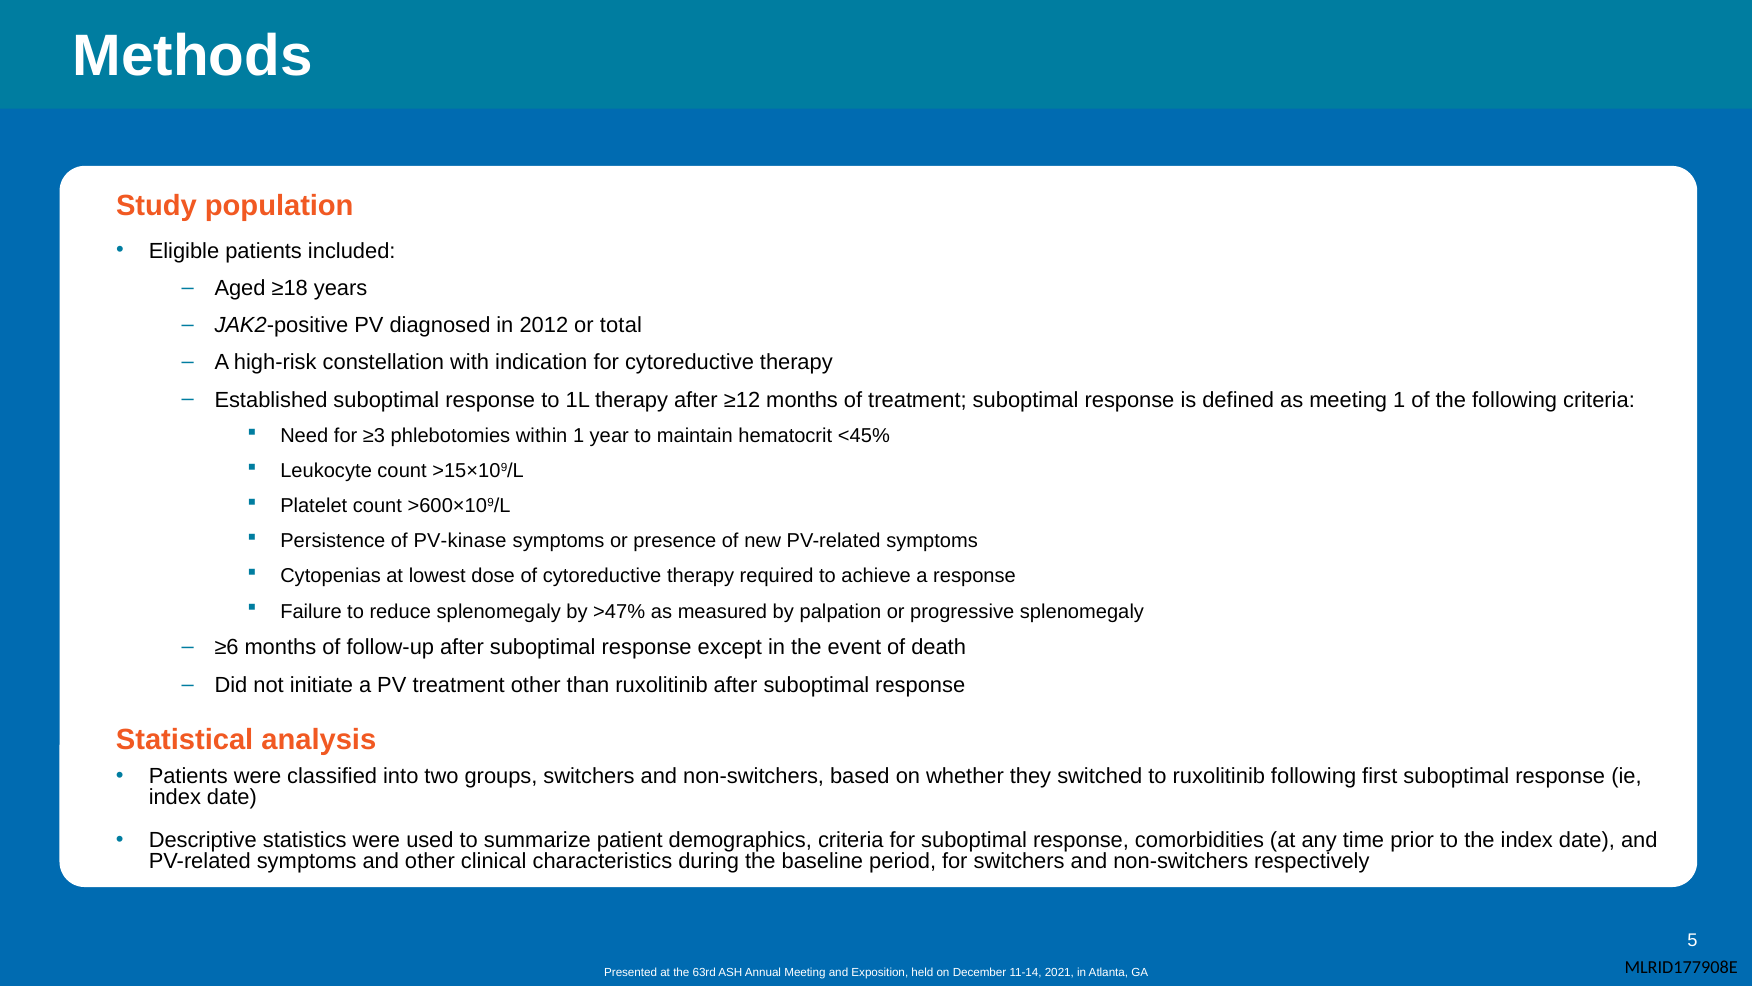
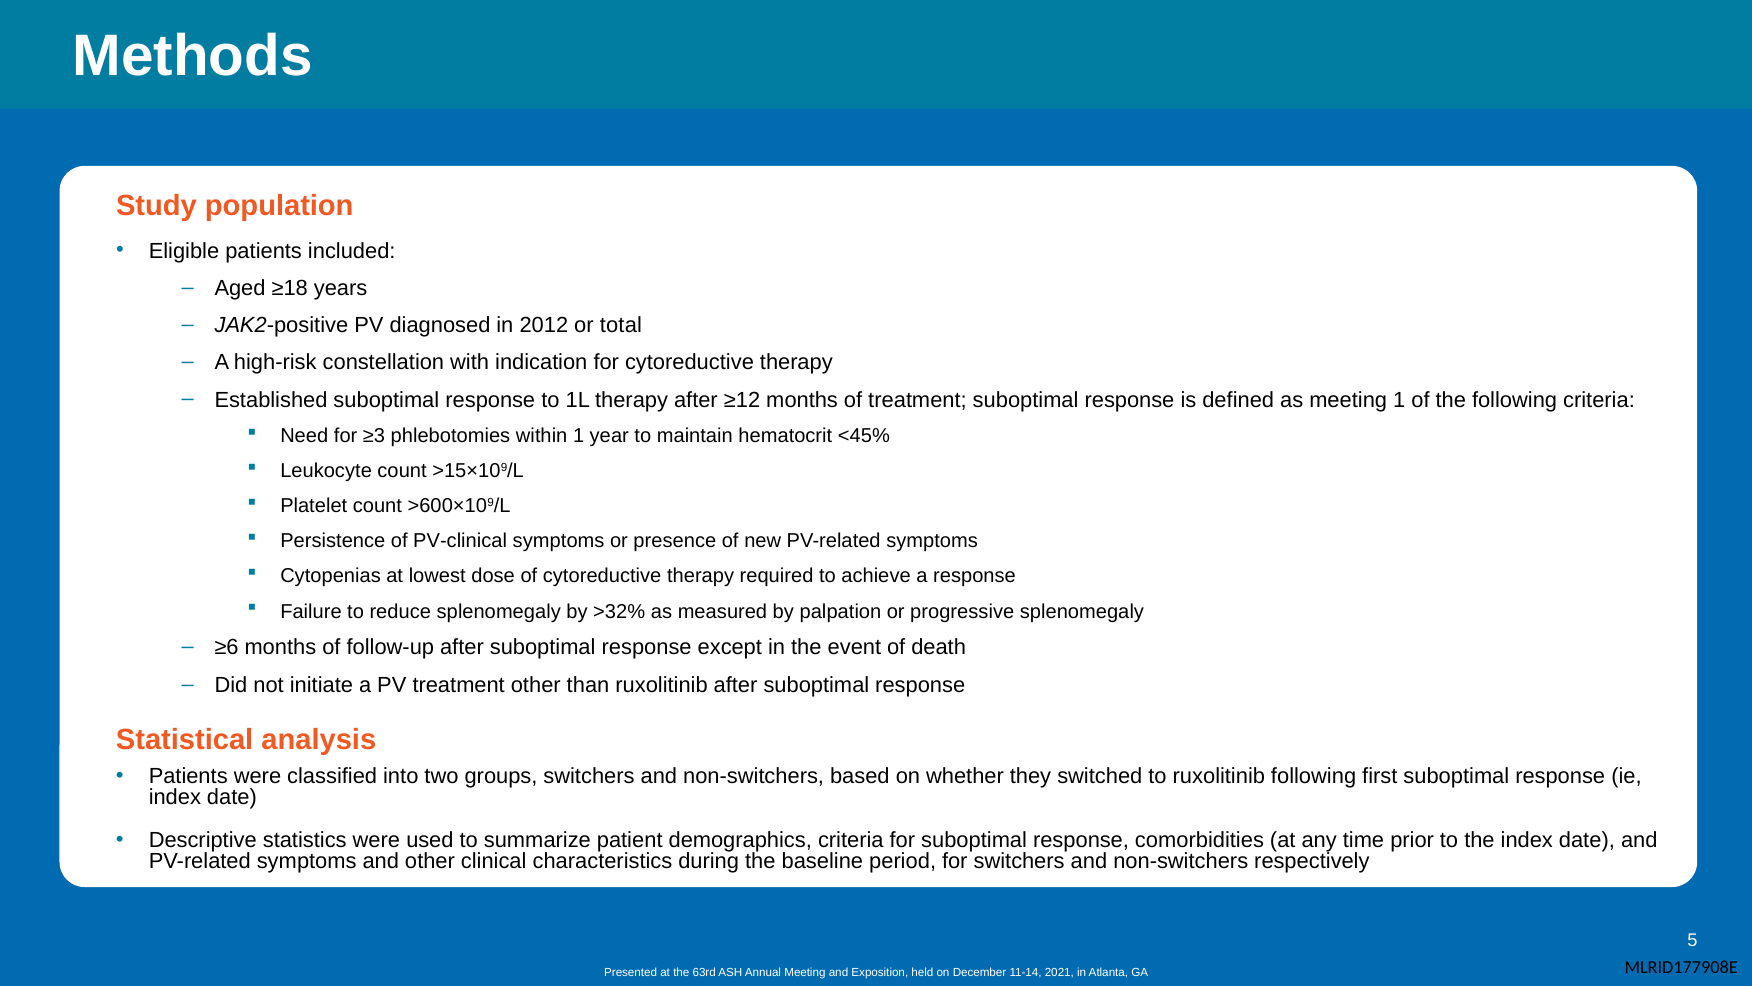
PV-kinase: PV-kinase -> PV-clinical (460, 541)
>47%: >47% -> >32% (619, 611)
